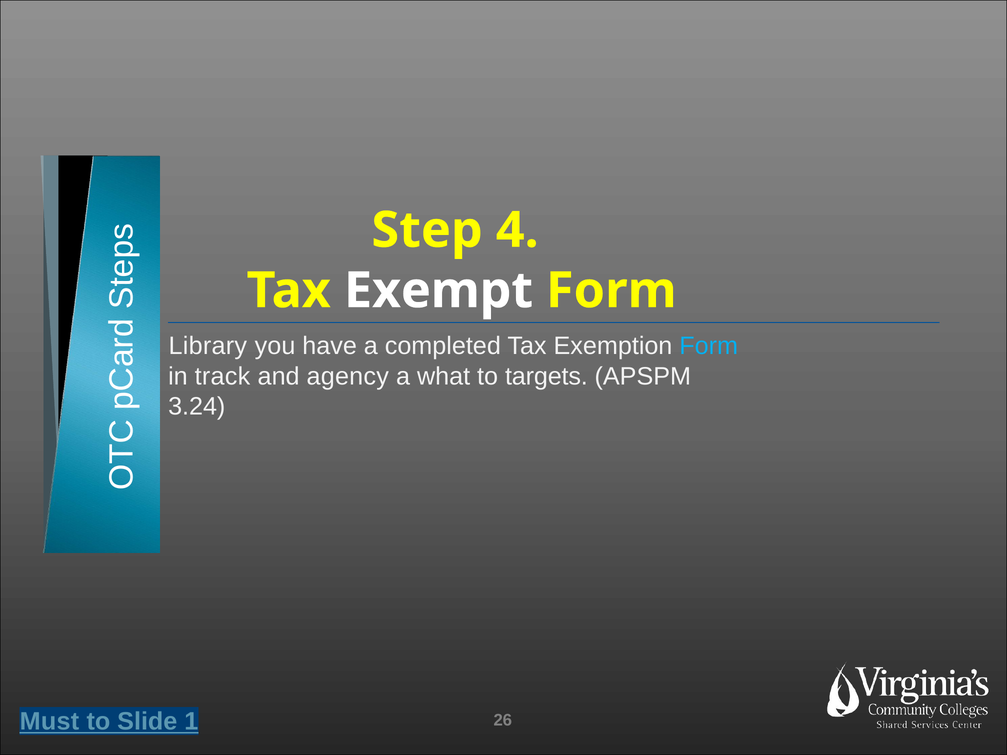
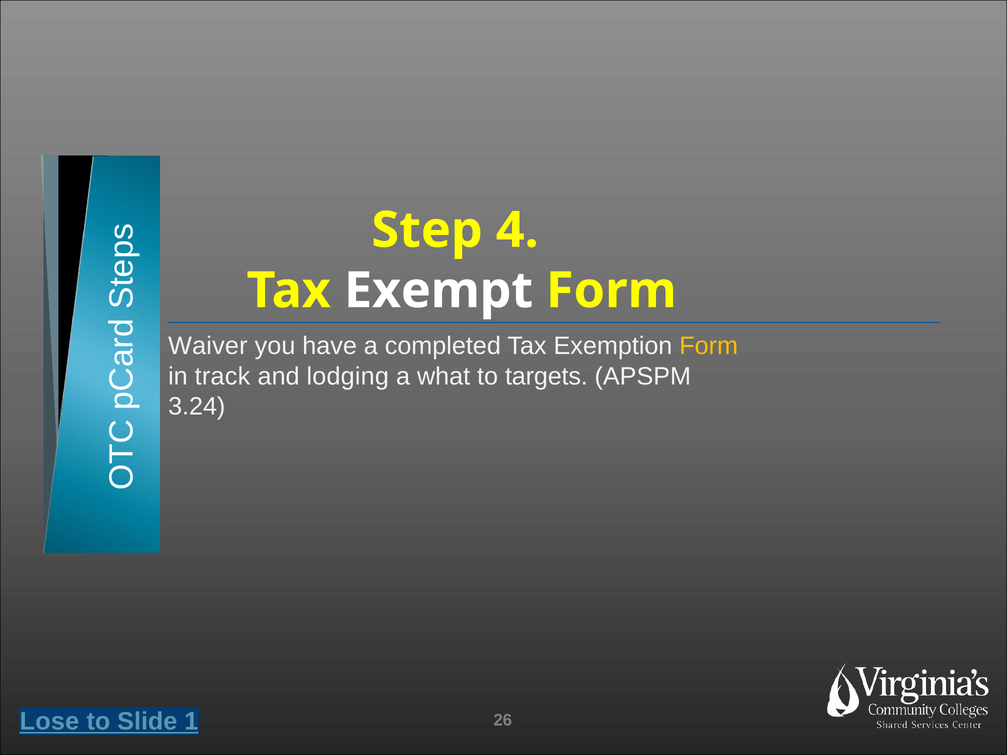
Library: Library -> Waiver (208, 346)
Form colour: light blue -> yellow (709, 346)
agency: agency -> lodging (348, 376)
Must: Must -> Lose (49, 722)
